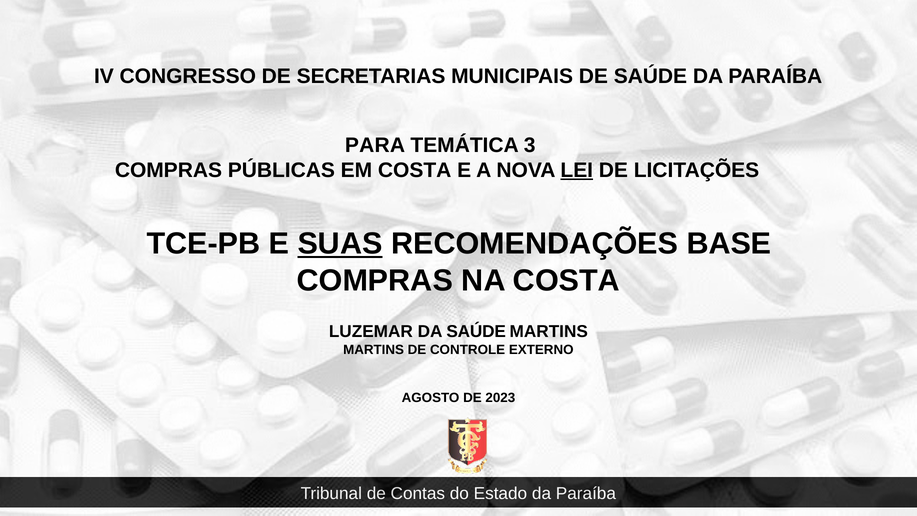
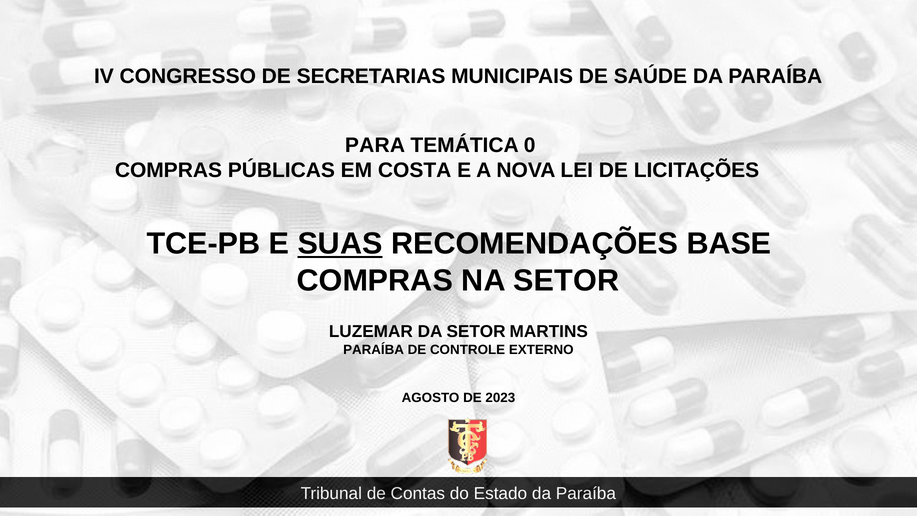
3: 3 -> 0 (530, 145)
LEI underline: present -> none (577, 170)
NA COSTA: COSTA -> SETOR (566, 280)
DA SAÚDE: SAÚDE -> SETOR (476, 331)
MARTINS: MARTINS -> PARAÍBA (374, 350)
